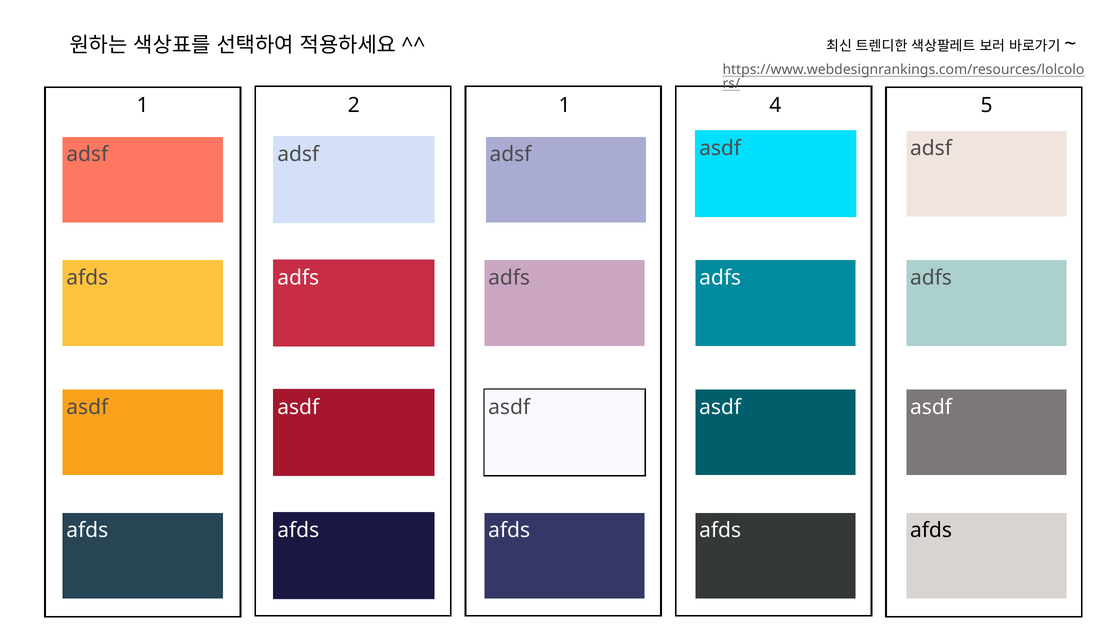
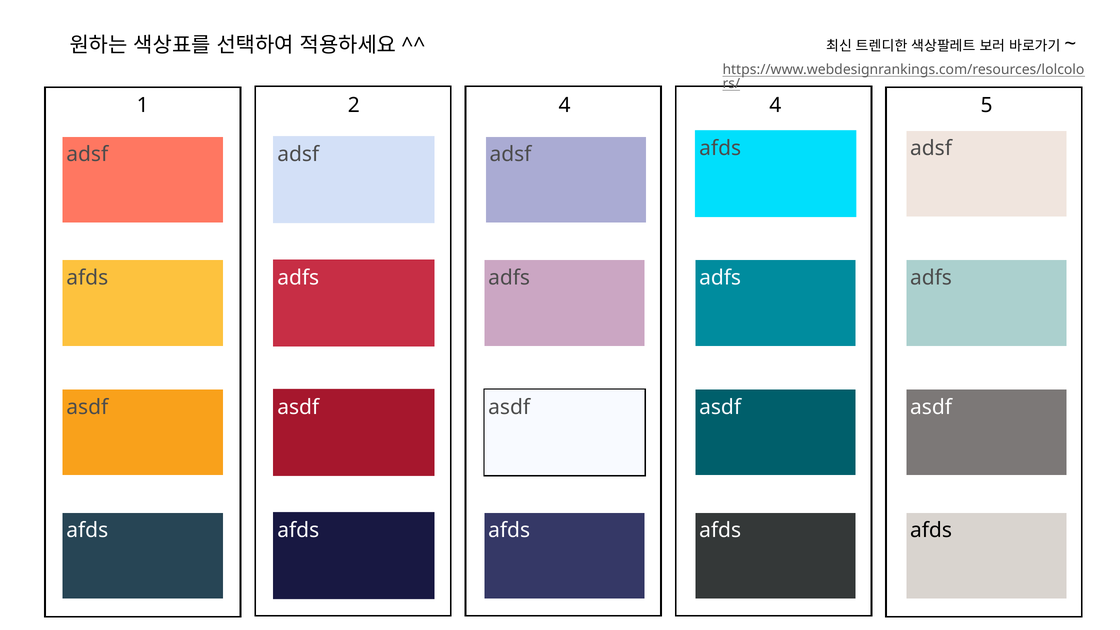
2 1: 1 -> 4 (565, 106)
asdf: asdf -> afds (720, 148)
